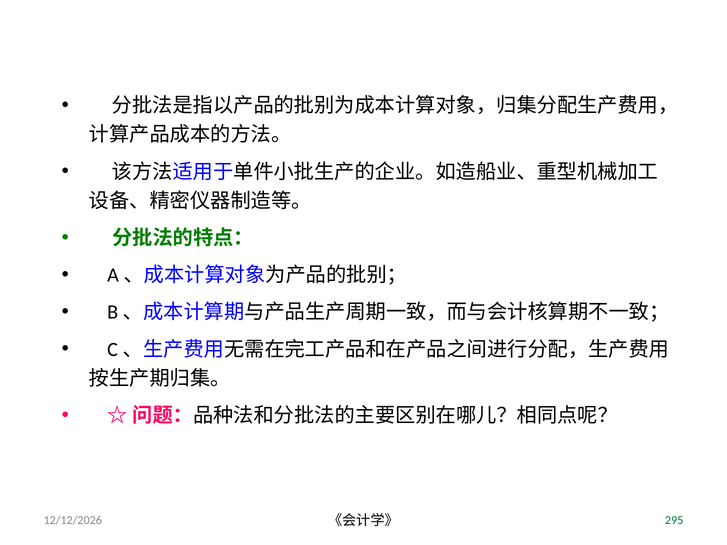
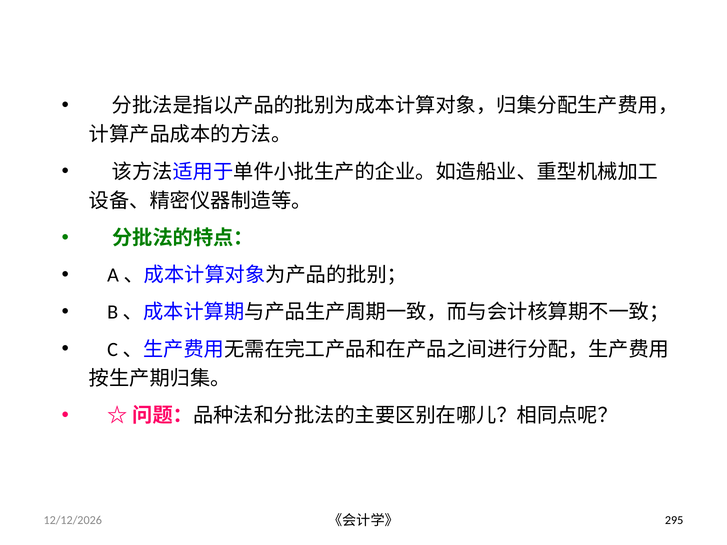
295 colour: green -> black (674, 521)
